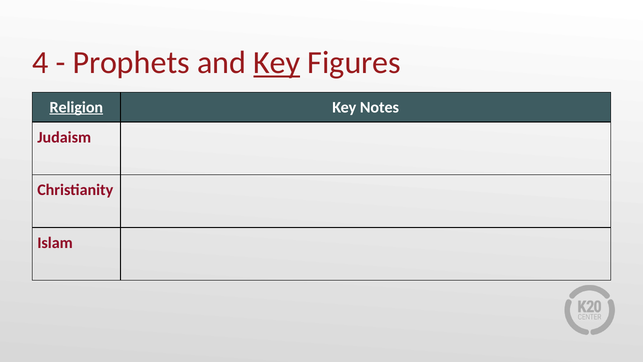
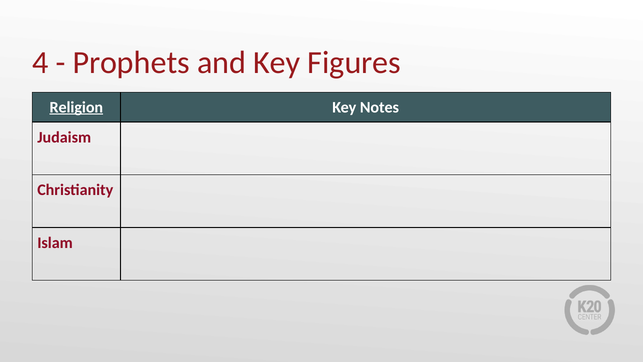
Key underline: present -> none (277, 63)
